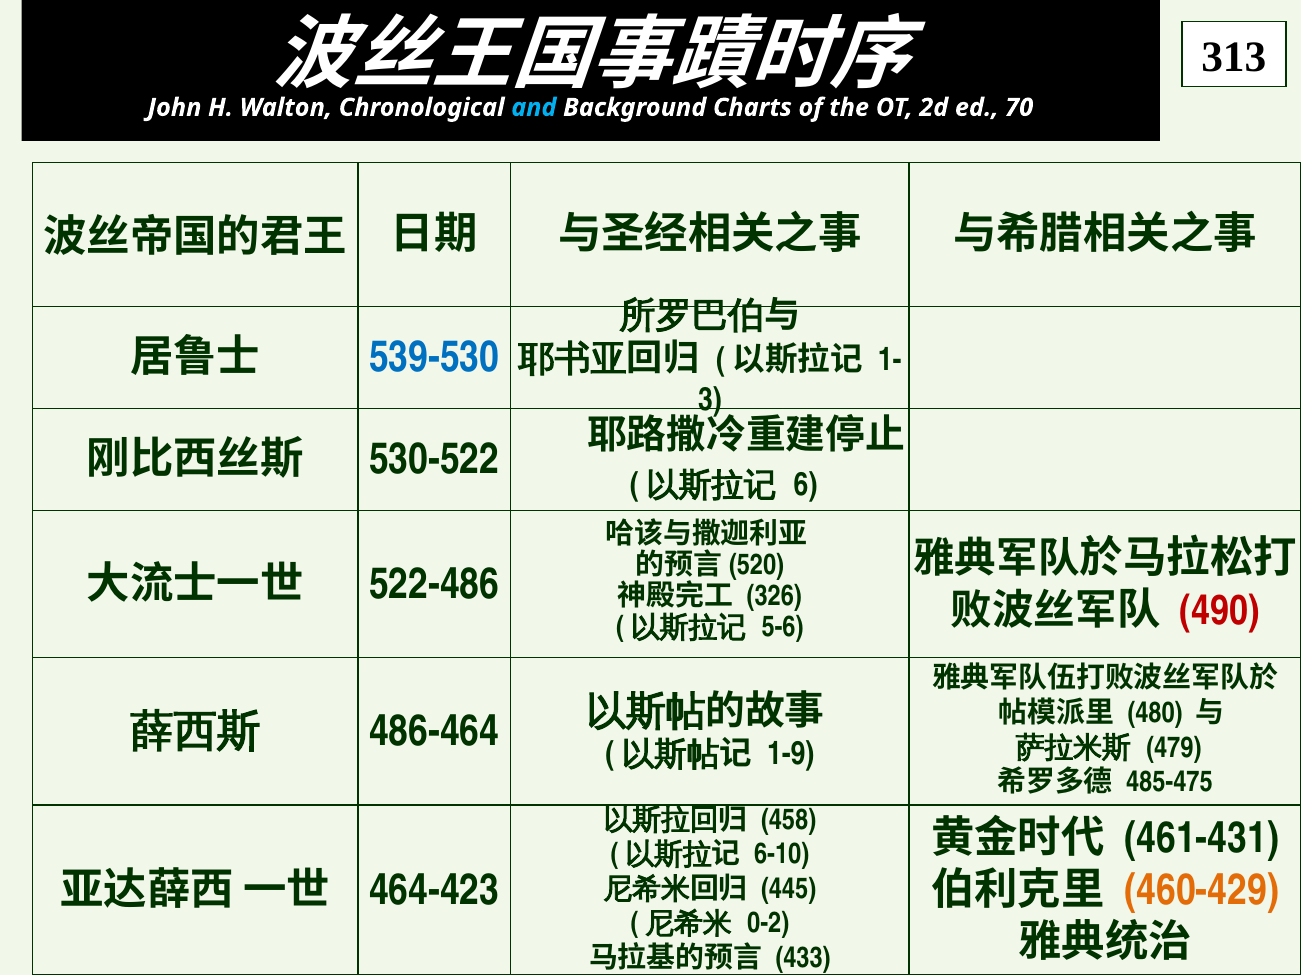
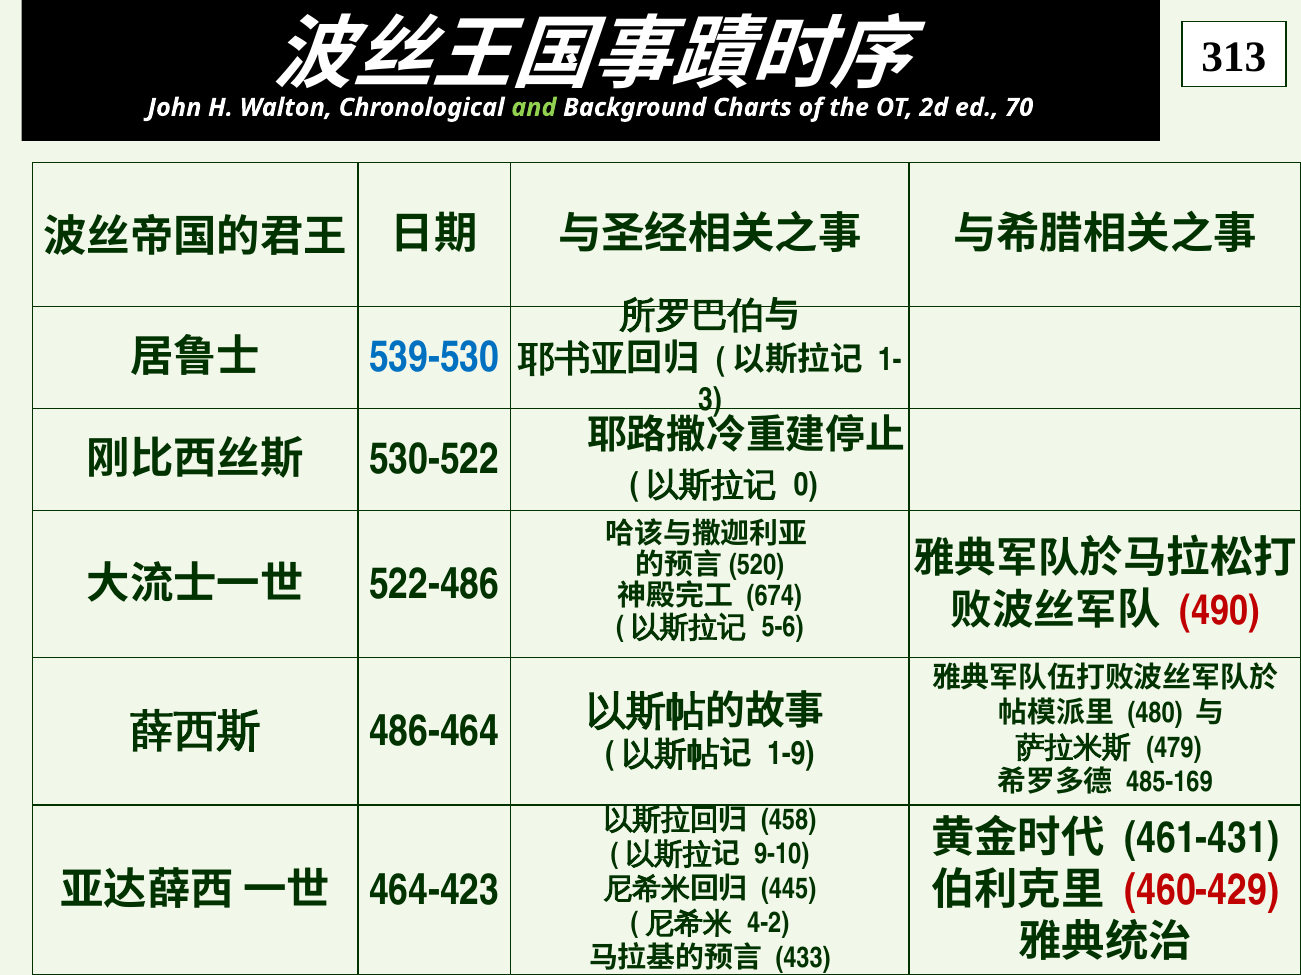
and colour: light blue -> light green (534, 108)
6: 6 -> 0 (806, 485)
326: 326 -> 674 (774, 597)
485-475: 485-475 -> 485-169 (1169, 783)
6-10: 6-10 -> 9-10 (782, 855)
460-429 colour: orange -> red (1202, 891)
0-2: 0-2 -> 4-2 (768, 924)
